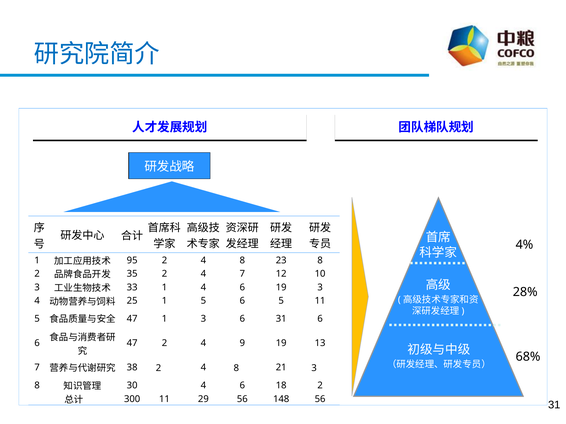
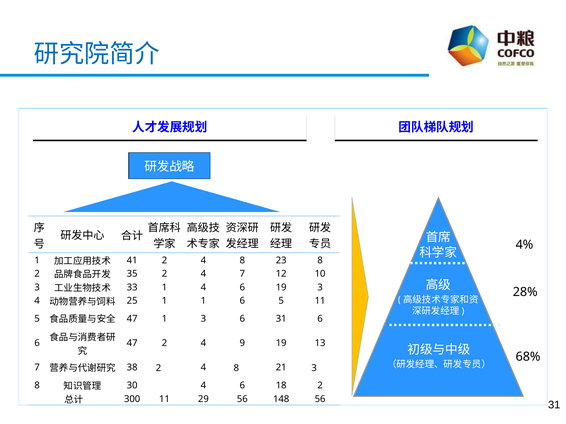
95: 95 -> 41 (132, 261)
1 5: 5 -> 1 (203, 301)
